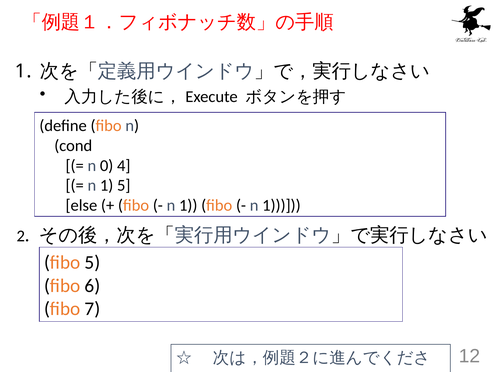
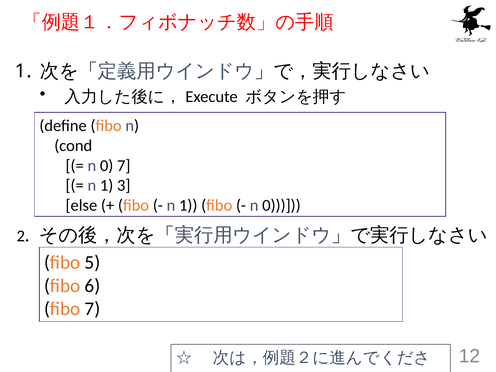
0 4: 4 -> 7 (124, 166)
1 5: 5 -> 3 (124, 185)
1: 1 -> 0 (281, 205)
